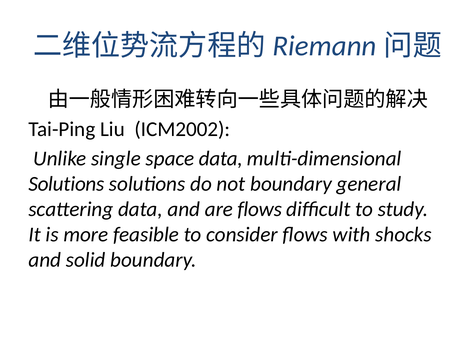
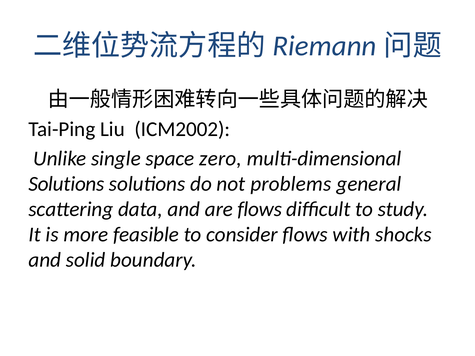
space data: data -> zero (221, 159)
not boundary: boundary -> problems (291, 184)
